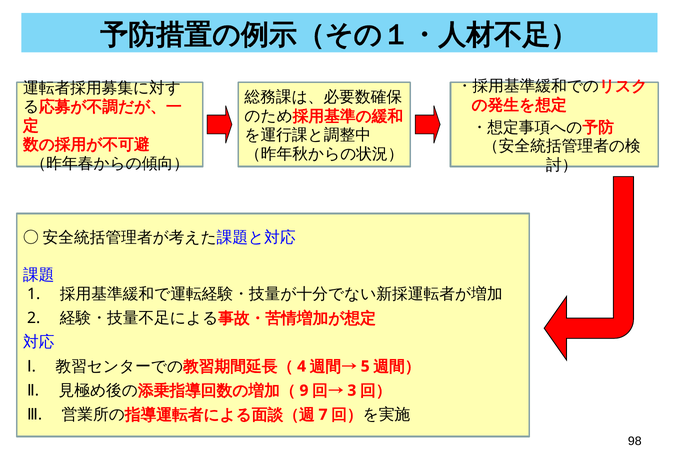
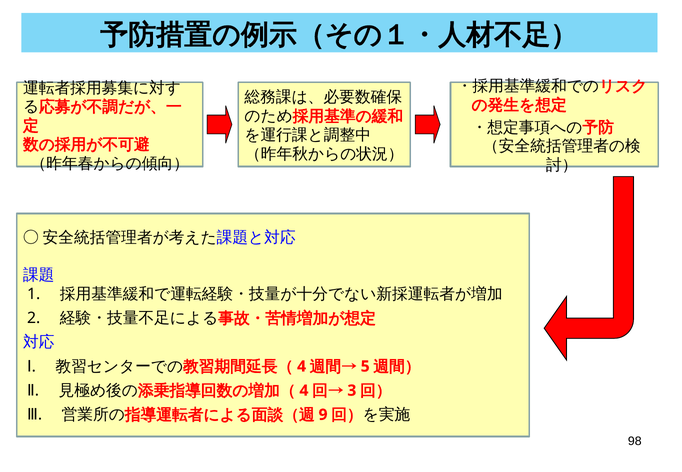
9: 9 -> 4 (304, 391)
7: 7 -> 9 (323, 415)
